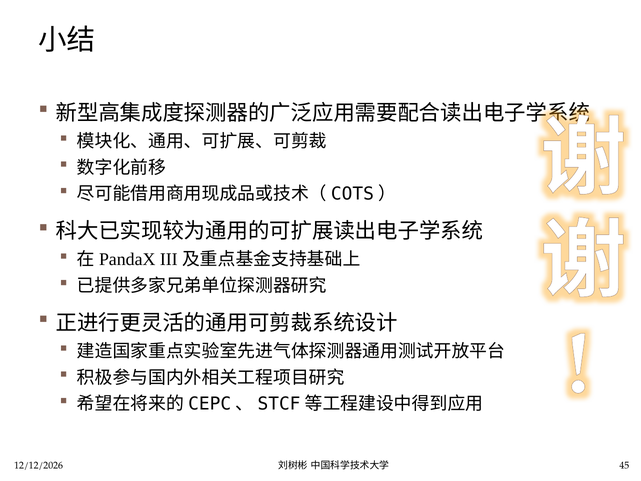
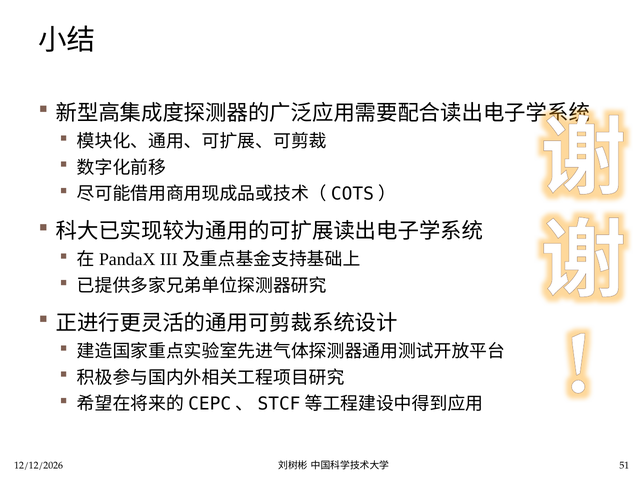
45: 45 -> 51 (624, 465)
